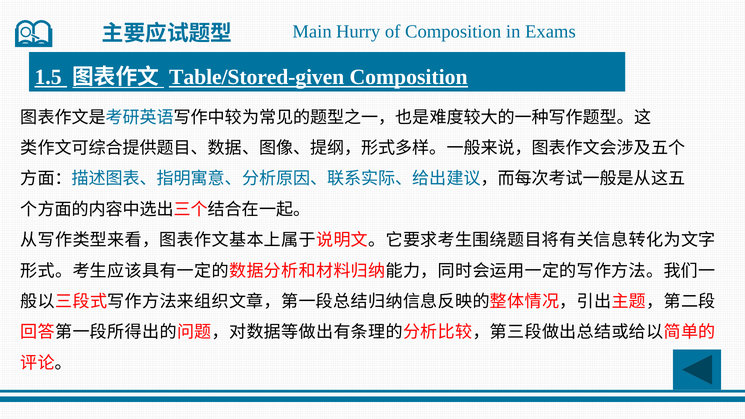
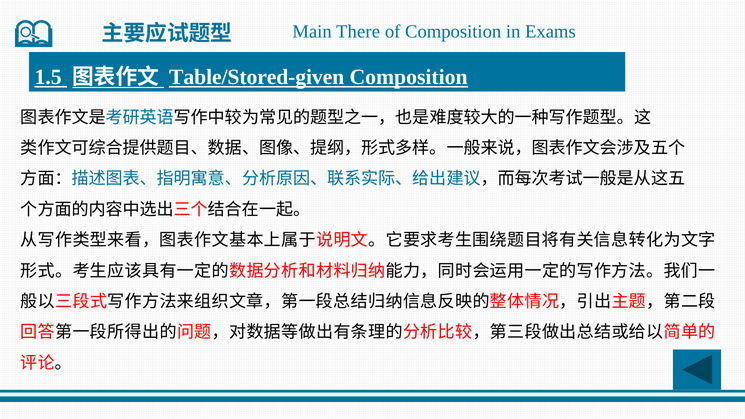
Hurry: Hurry -> There (358, 31)
